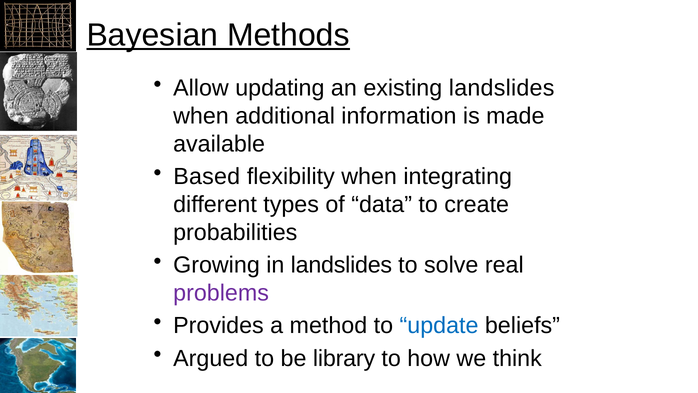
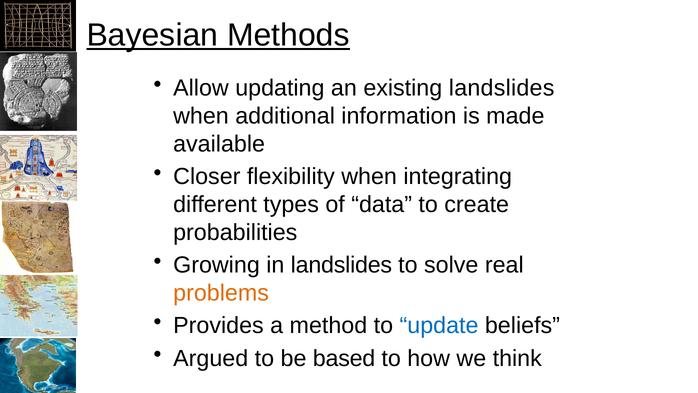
Based: Based -> Closer (207, 176)
problems colour: purple -> orange (221, 293)
library: library -> based (344, 358)
